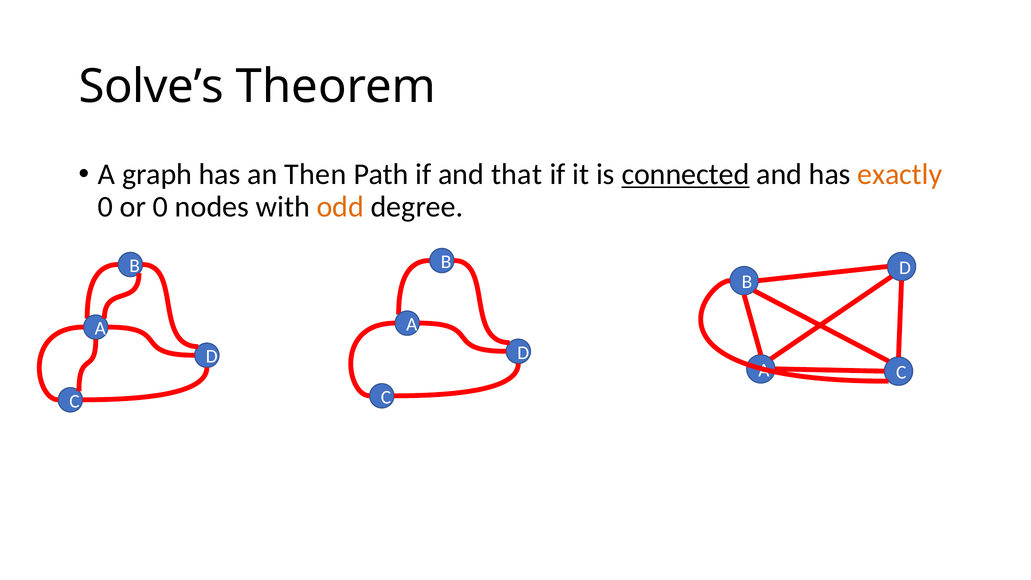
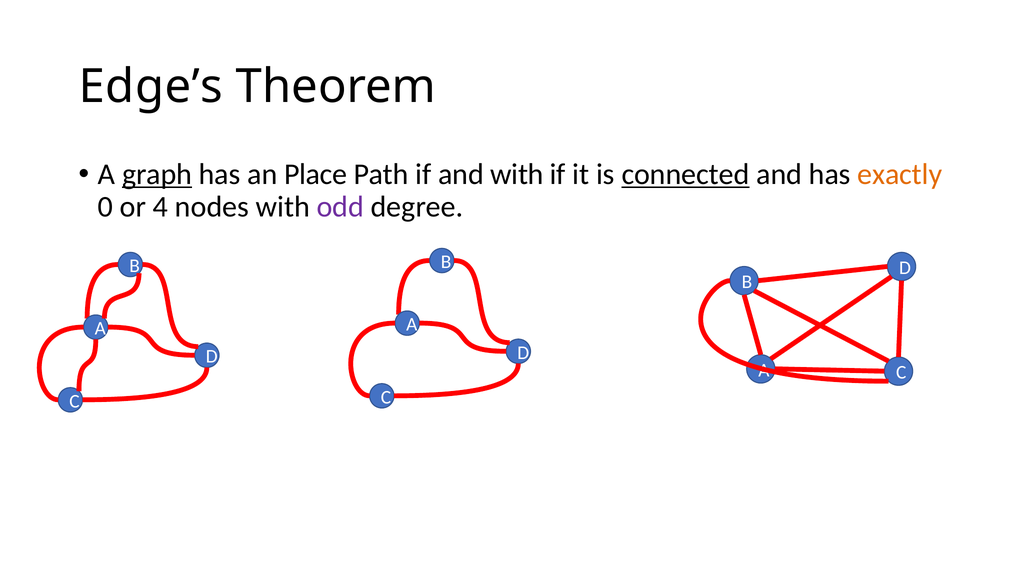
Solve’s: Solve’s -> Edge’s (151, 87)
graph underline: none -> present (157, 174)
Then: Then -> Place (316, 174)
and that: that -> with (517, 174)
or 0: 0 -> 4 (161, 207)
odd colour: orange -> purple (340, 207)
